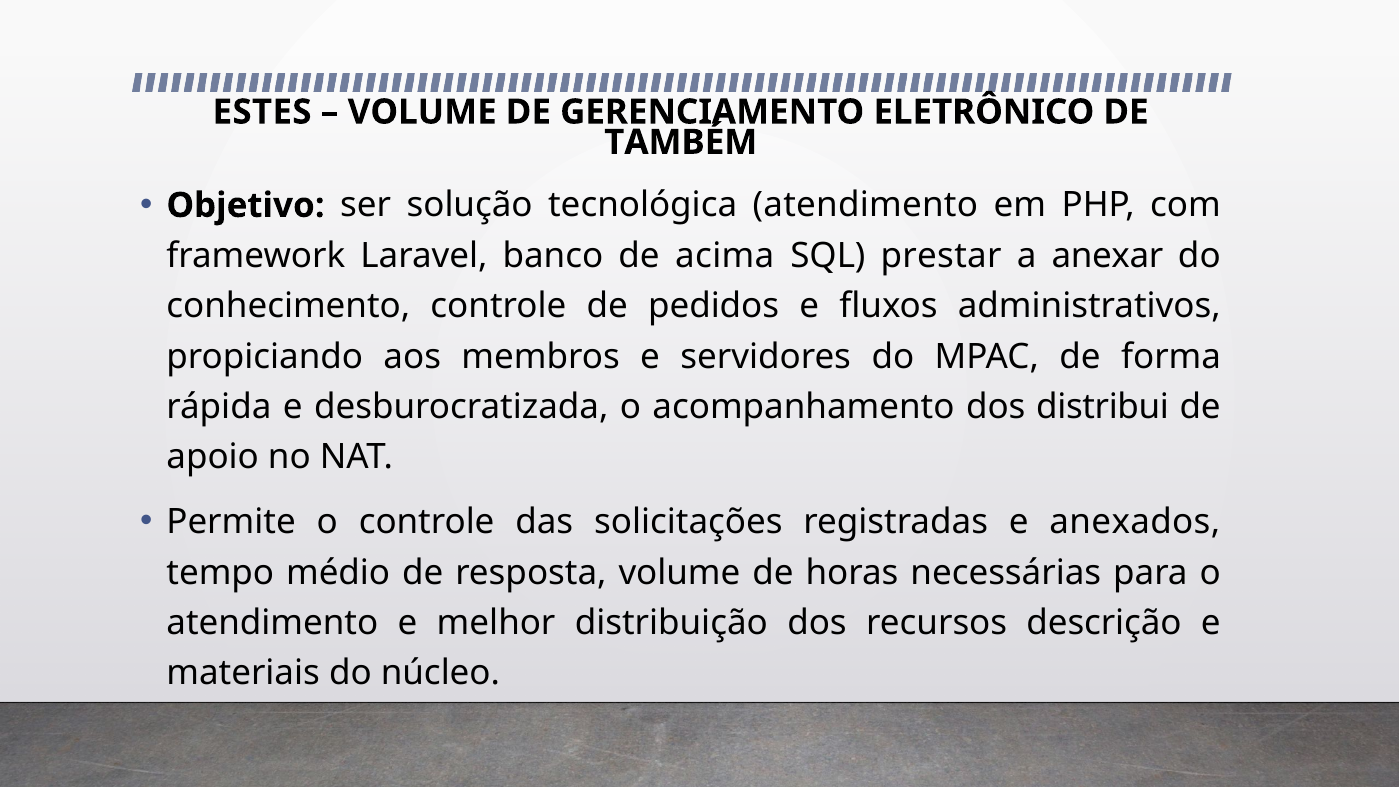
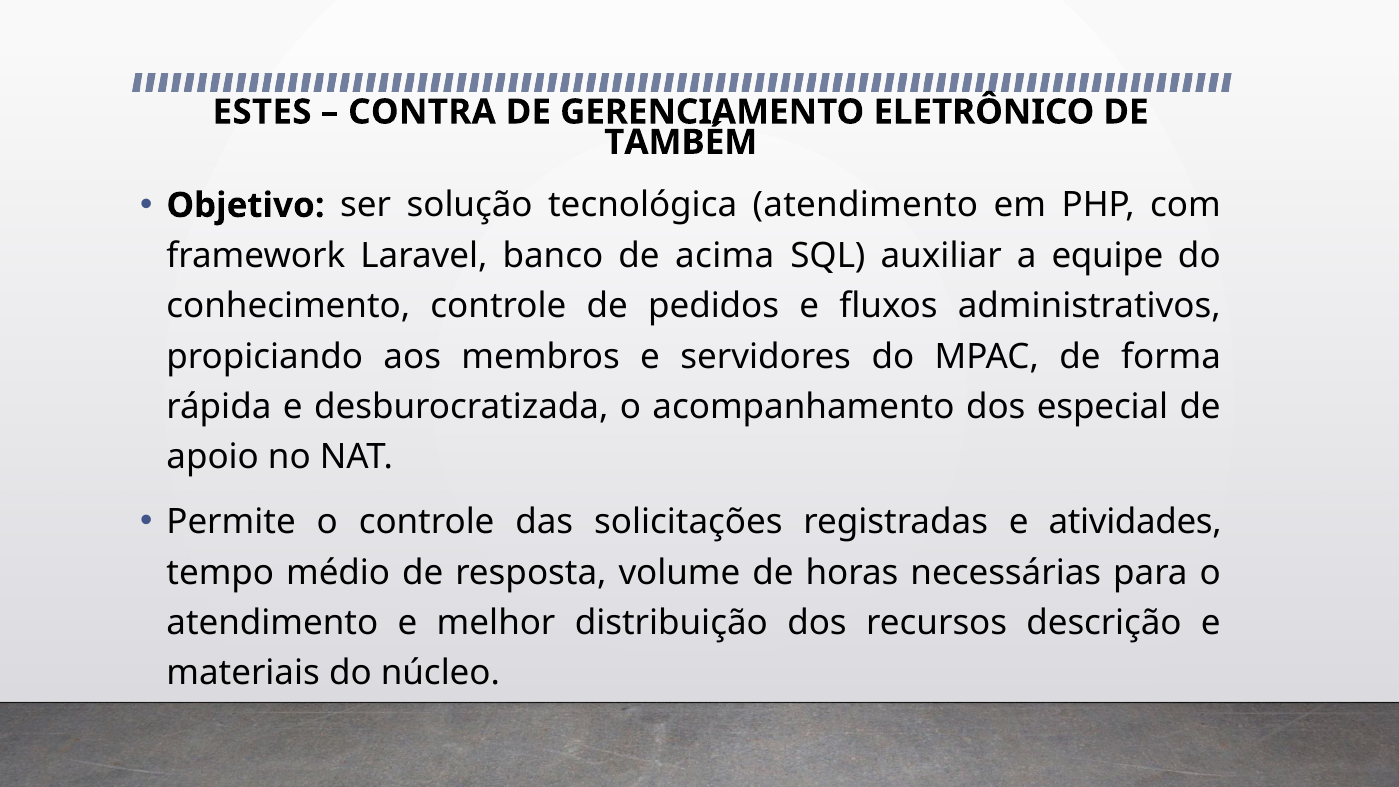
VOLUME: VOLUME -> CONTRA (422, 112)
prestar: prestar -> auxiliar (941, 256)
anexar: anexar -> equipe (1107, 256)
distribui: distribui -> especial (1102, 407)
anexados: anexados -> atividades (1135, 522)
